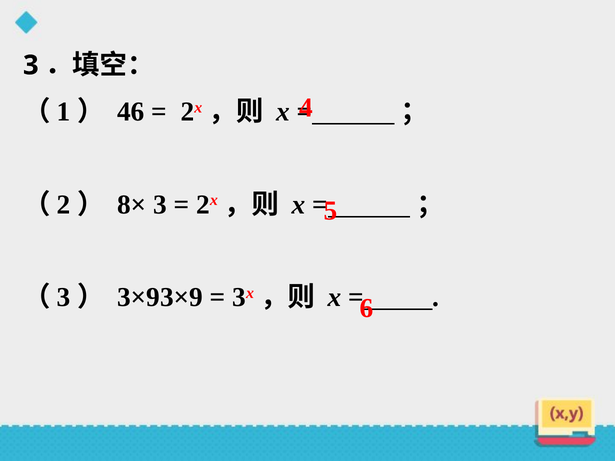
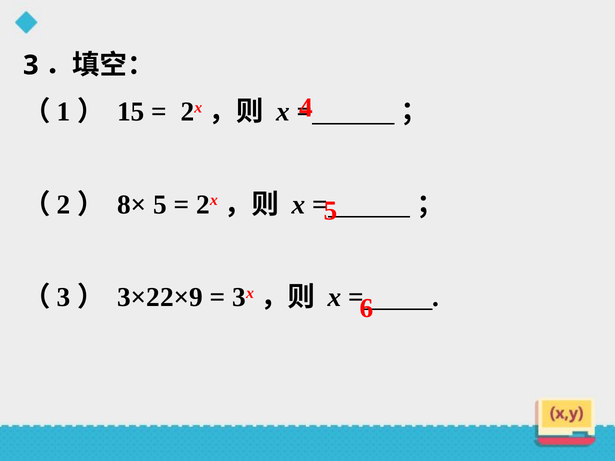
46: 46 -> 15 (131, 112)
8× 3: 3 -> 5 (160, 205)
3×93×9: 3×93×9 -> 3×22×9 (160, 298)
